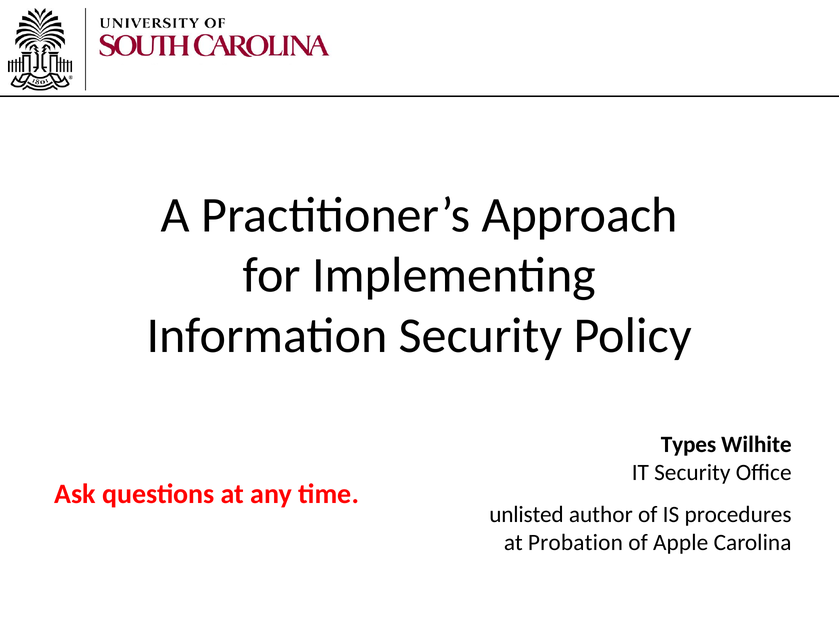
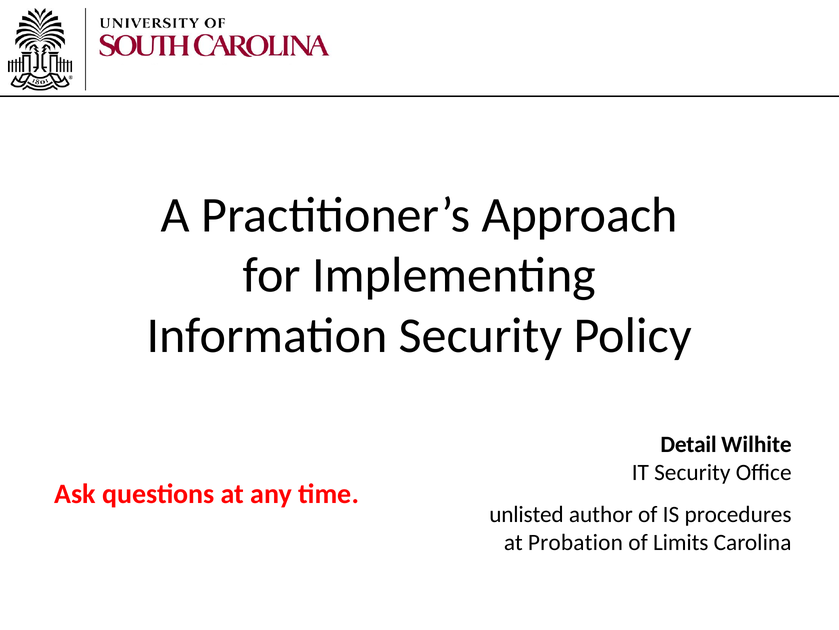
Types: Types -> Detail (689, 444)
Apple: Apple -> Limits (681, 542)
